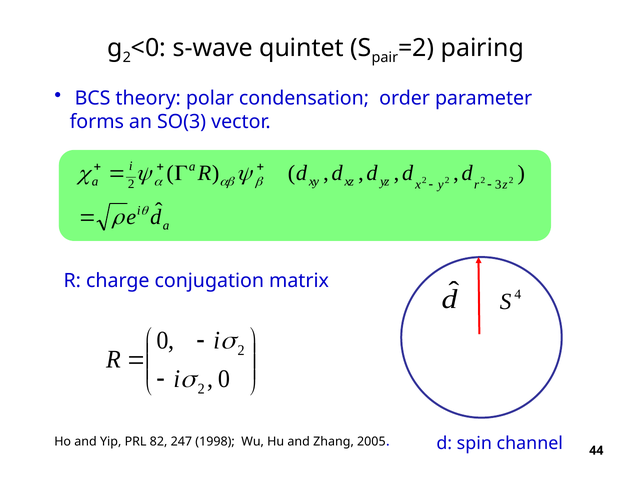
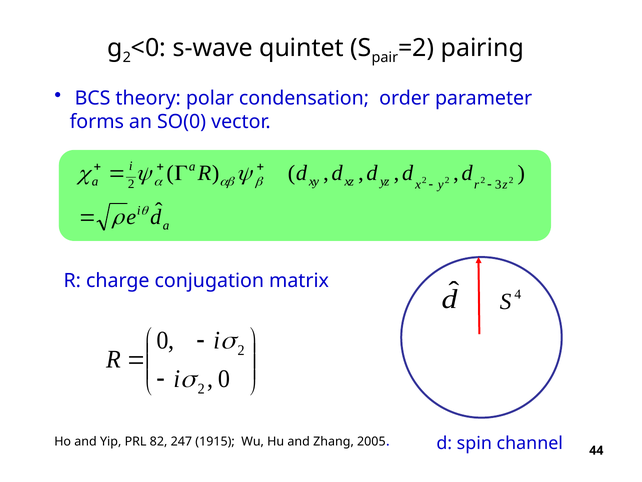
SO(3: SO(3 -> SO(0 (182, 122)
1998: 1998 -> 1915 (215, 441)
